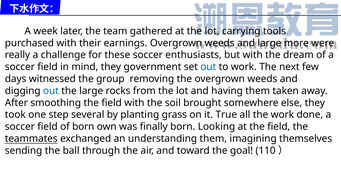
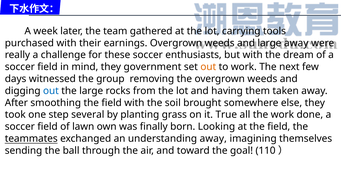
large more: more -> away (296, 43)
out colour: blue -> orange (208, 67)
of born: born -> lawn (83, 127)
understanding them: them -> away (213, 138)
